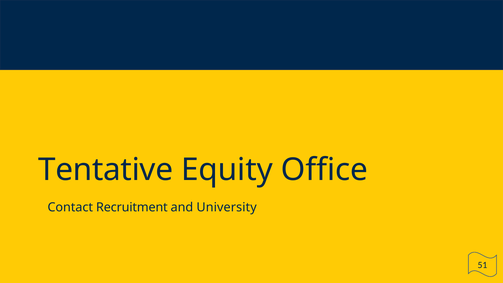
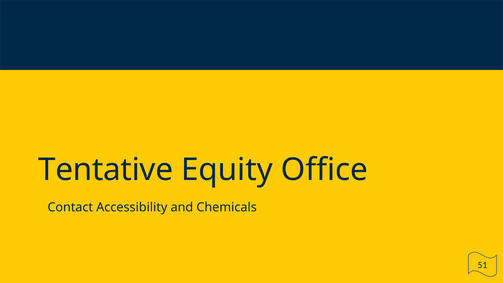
Recruitment: Recruitment -> Accessibility (132, 207)
University: University -> Chemicals (227, 207)
